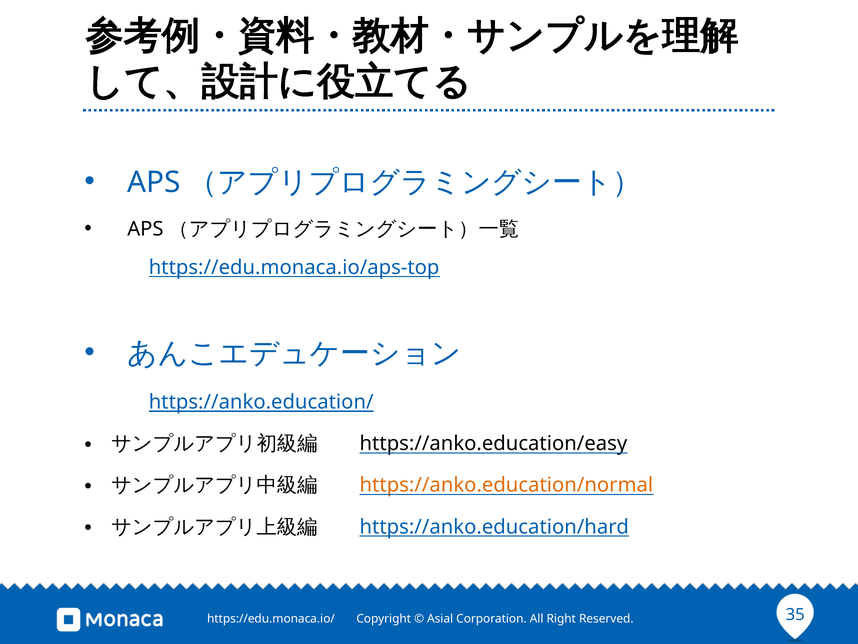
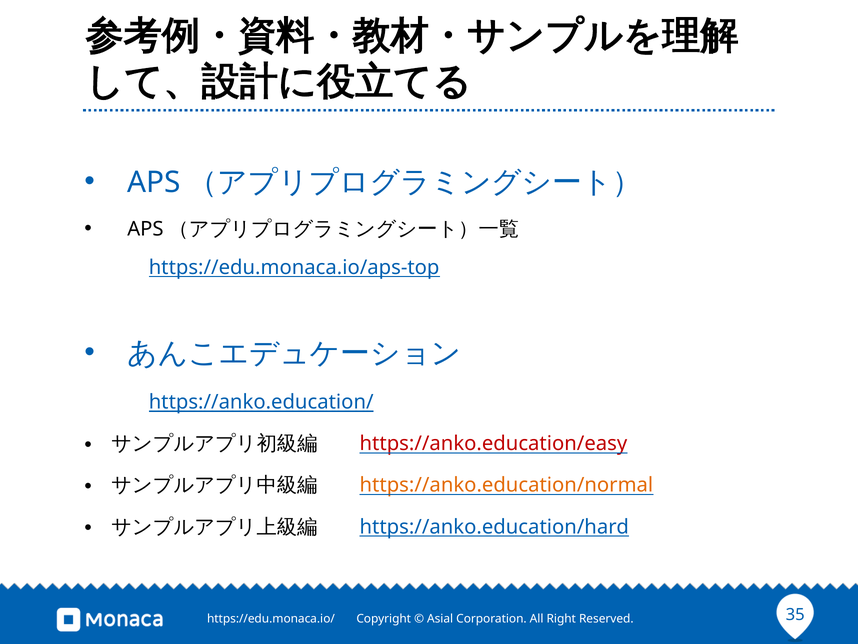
https://anko.education/easy colour: black -> red (493, 443)
